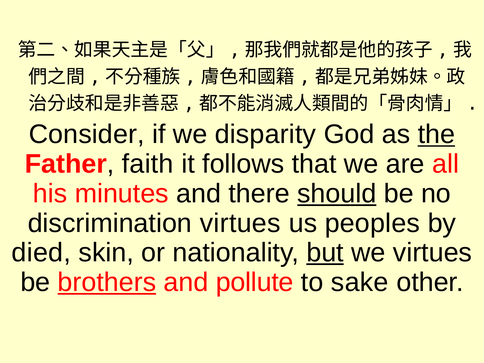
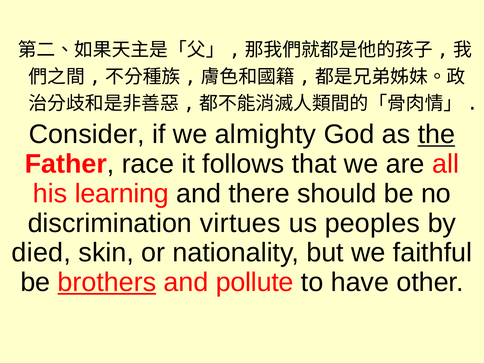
disparity: disparity -> almighty (265, 134)
faith: faith -> race (148, 164)
minutes: minutes -> learning (122, 194)
should underline: present -> none (337, 194)
but underline: present -> none (325, 253)
we virtues: virtues -> faithful (433, 253)
sake: sake -> have (360, 282)
